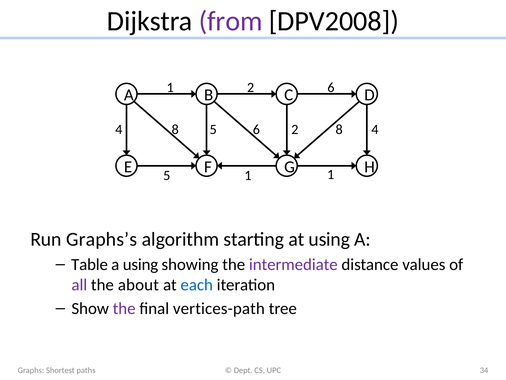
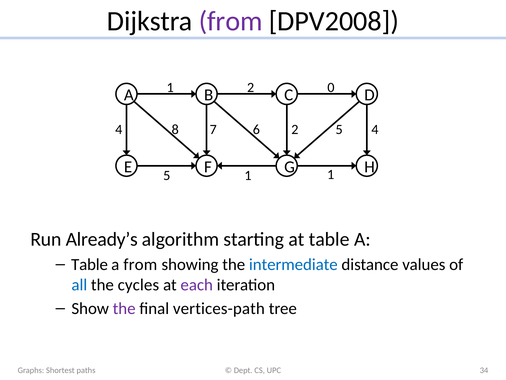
2 6: 6 -> 0 (331, 87)
8 5: 5 -> 7 (213, 129)
2 8: 8 -> 5 (339, 129)
Graphs’s: Graphs’s -> Already’s (102, 239)
at using: using -> table (329, 239)
a using: using -> from (140, 264)
intermediate colour: purple -> blue (293, 264)
all colour: purple -> blue (79, 284)
about: about -> cycles (138, 284)
each colour: blue -> purple (197, 284)
